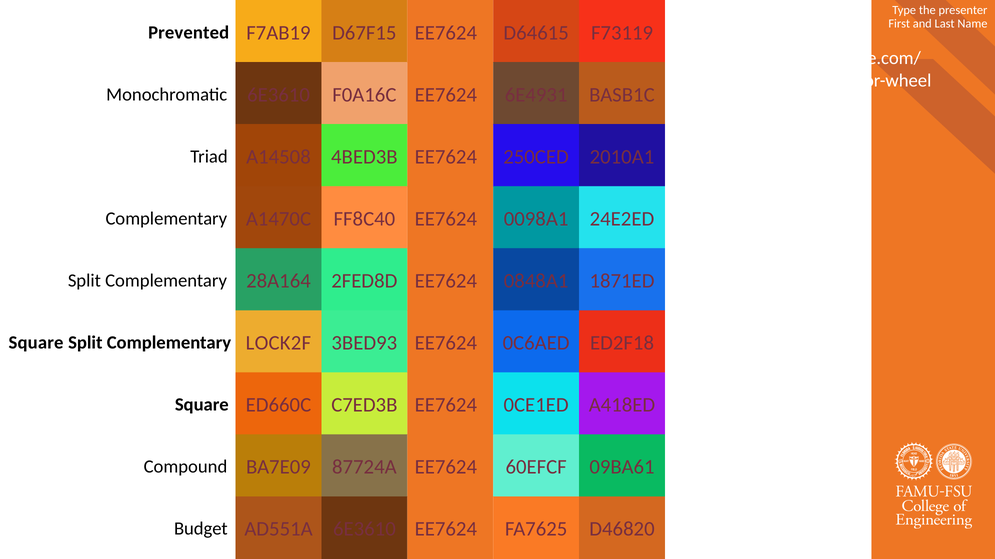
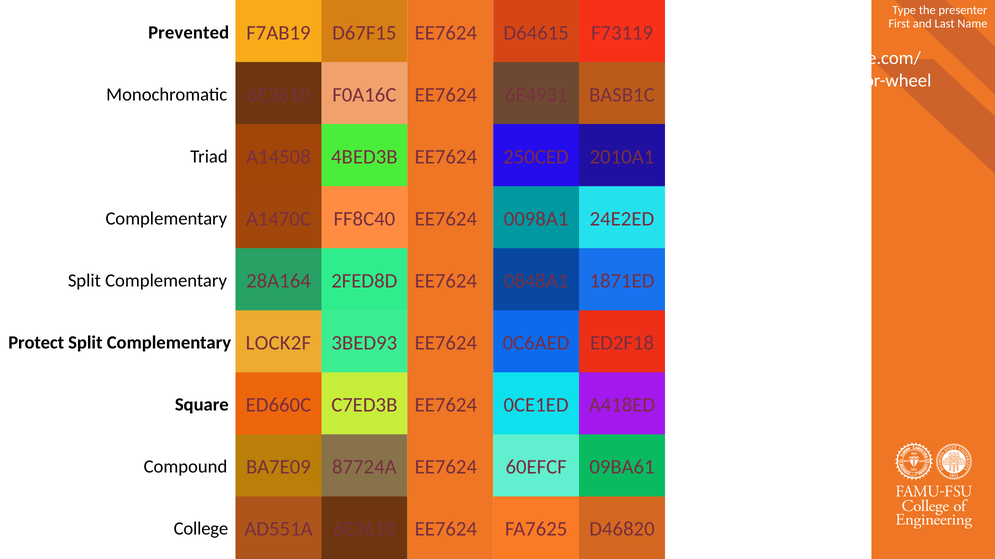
Square: Square -> Protect (36, 343)
Budget: Budget -> College (201, 529)
